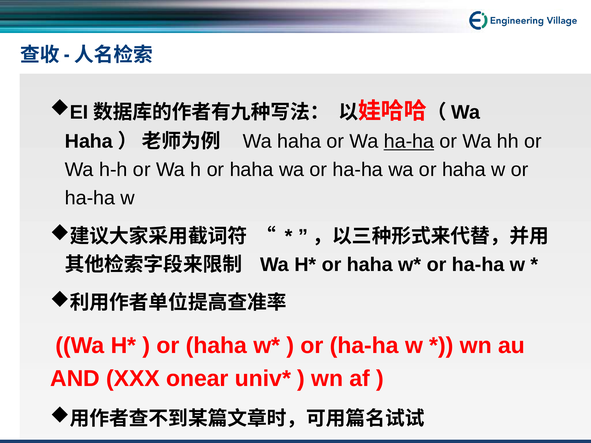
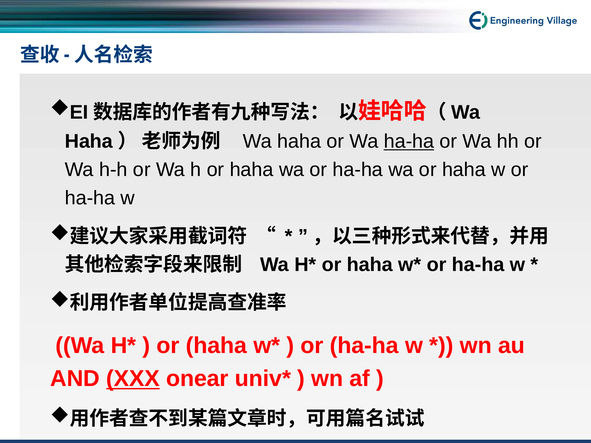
XXX underline: none -> present (133, 379)
